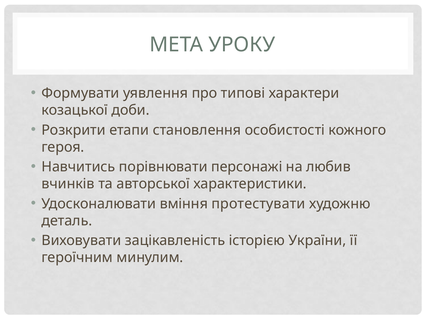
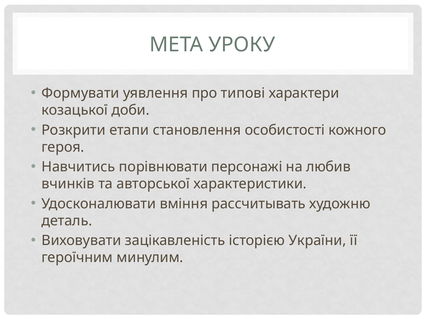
протестувати: протестувати -> рассчитывать (259, 204)
